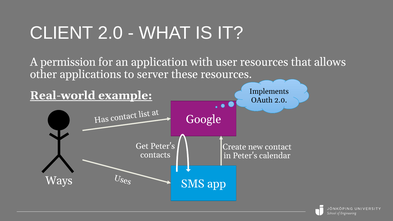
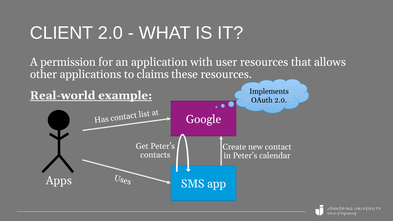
server: server -> claims (153, 74)
Ways: Ways -> Apps (59, 181)
